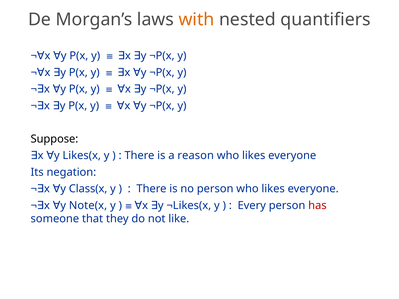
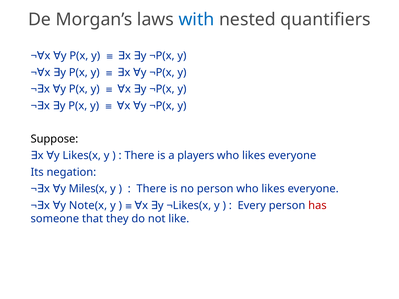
with colour: orange -> blue (196, 19)
reason: reason -> players (196, 156)
Class(x: Class(x -> Miles(x (88, 189)
